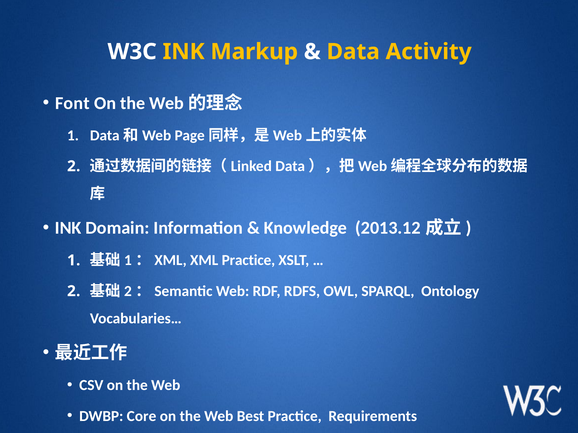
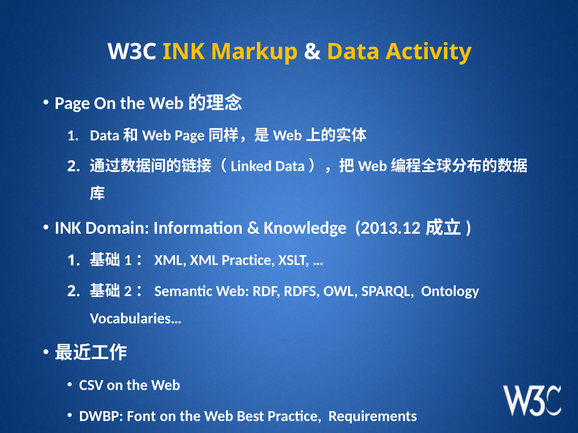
Font: Font -> Page (73, 103)
Core: Core -> Font (141, 416)
